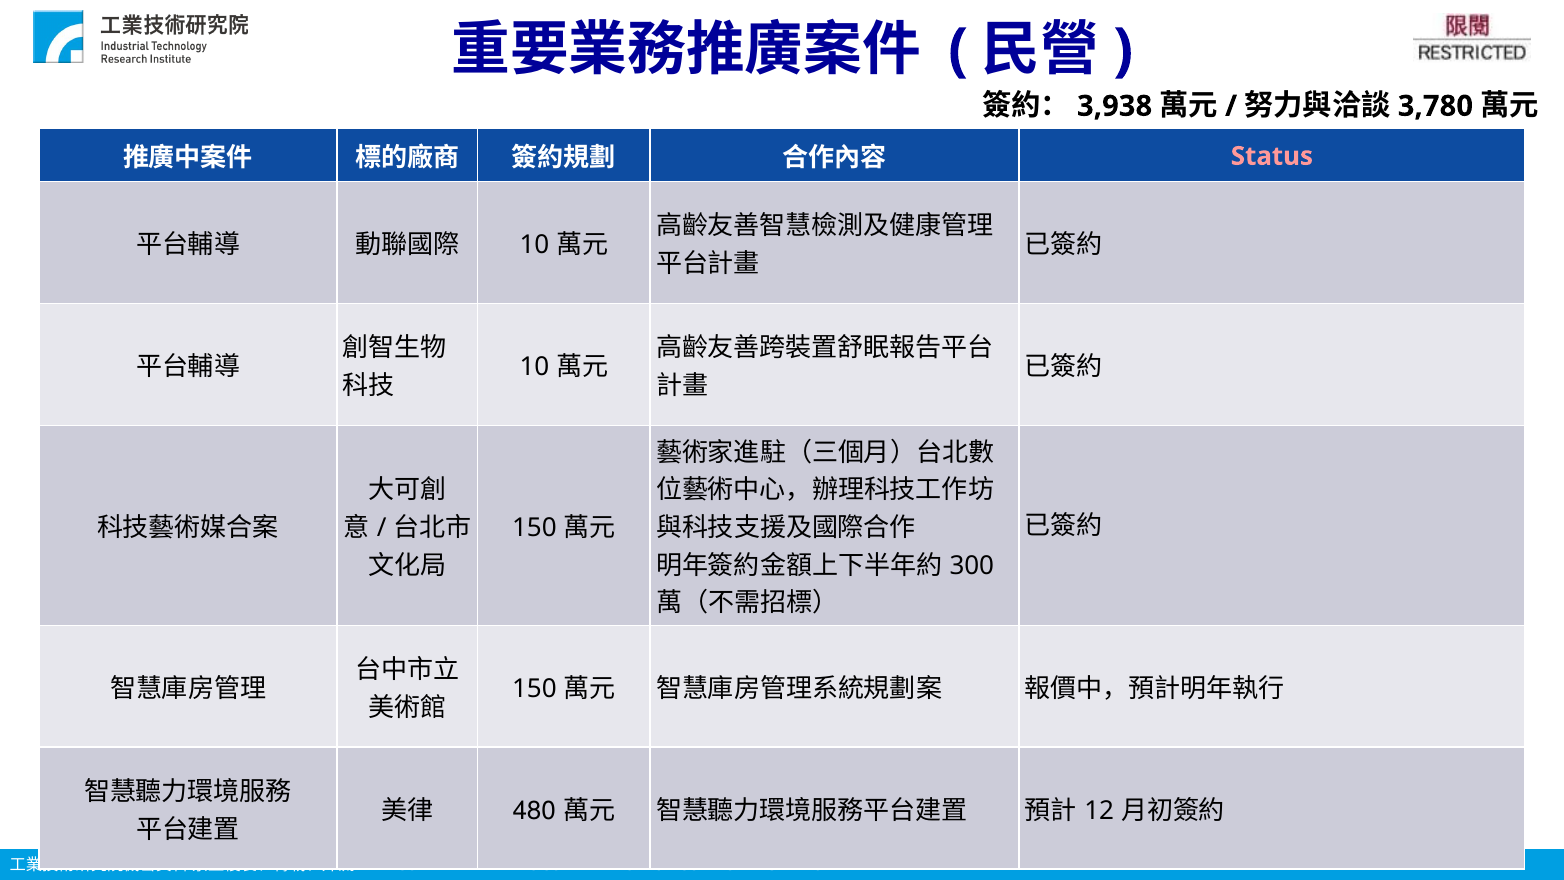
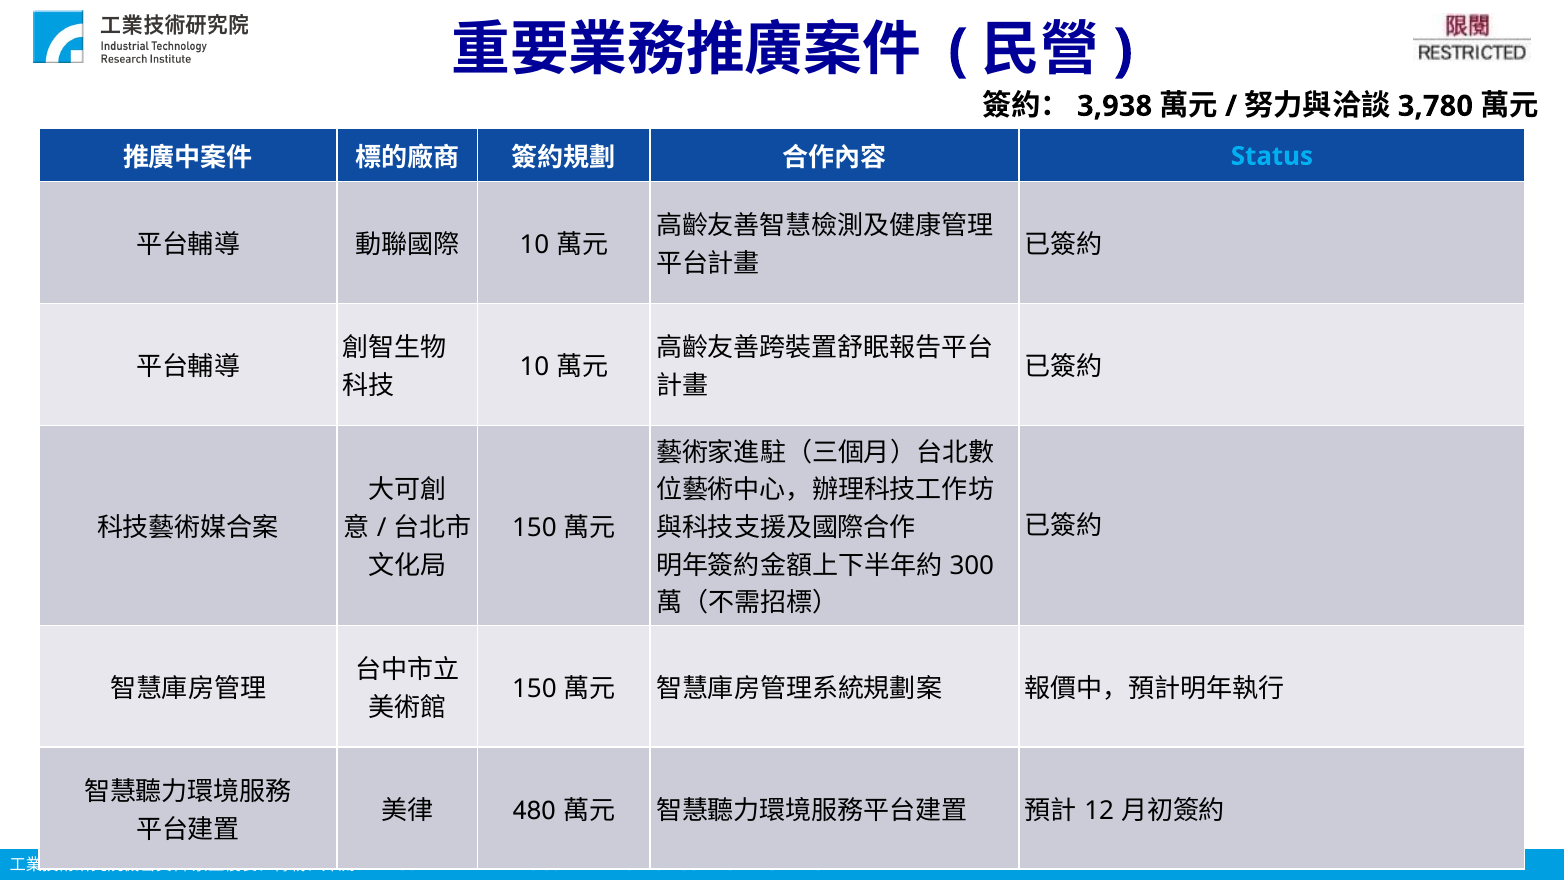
Status colour: pink -> light blue (1272, 156)
